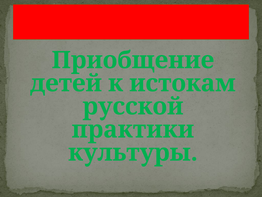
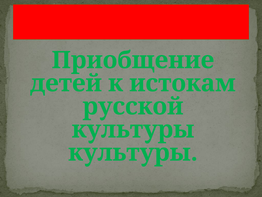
практики: практики -> культуры (133, 129)
